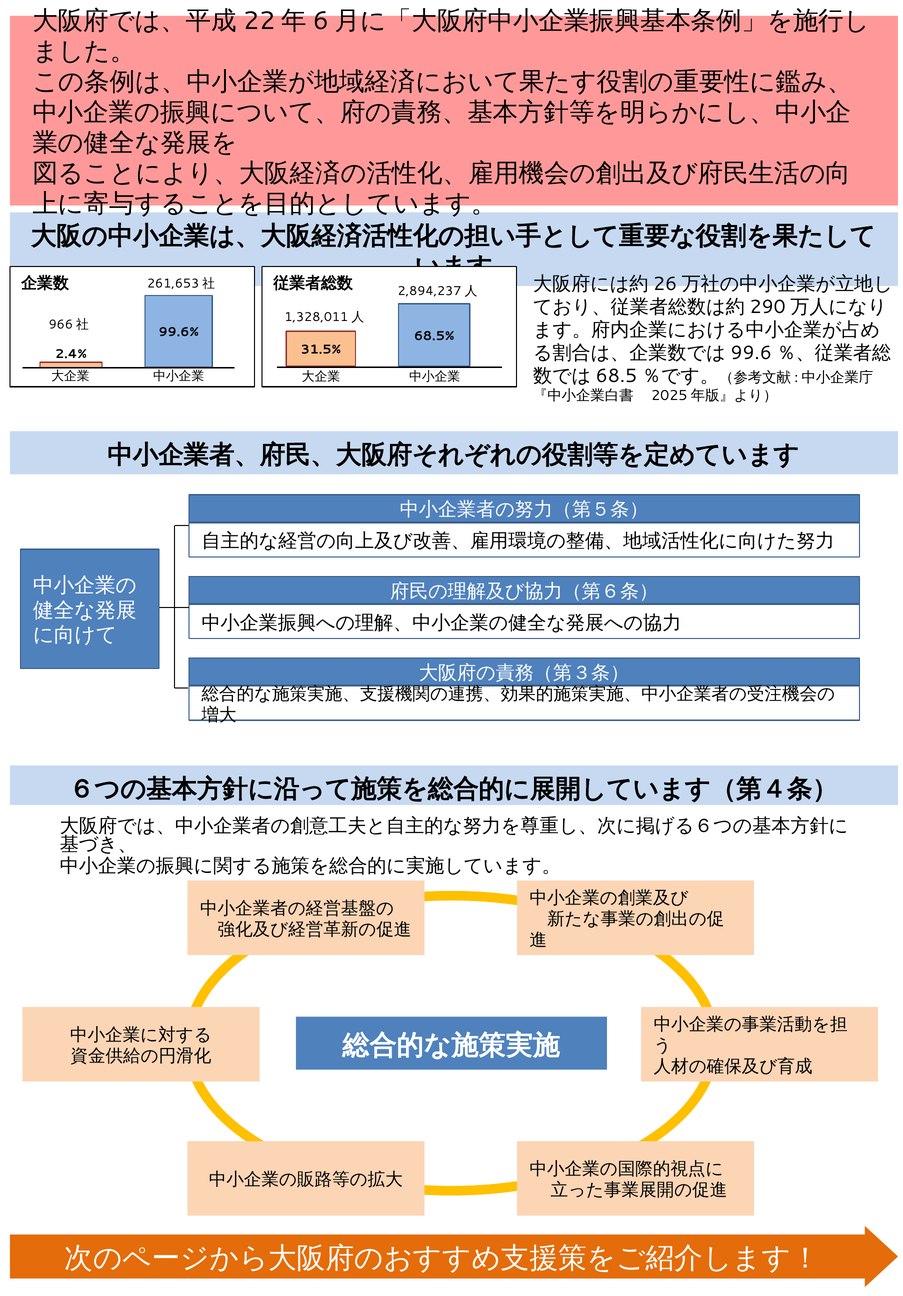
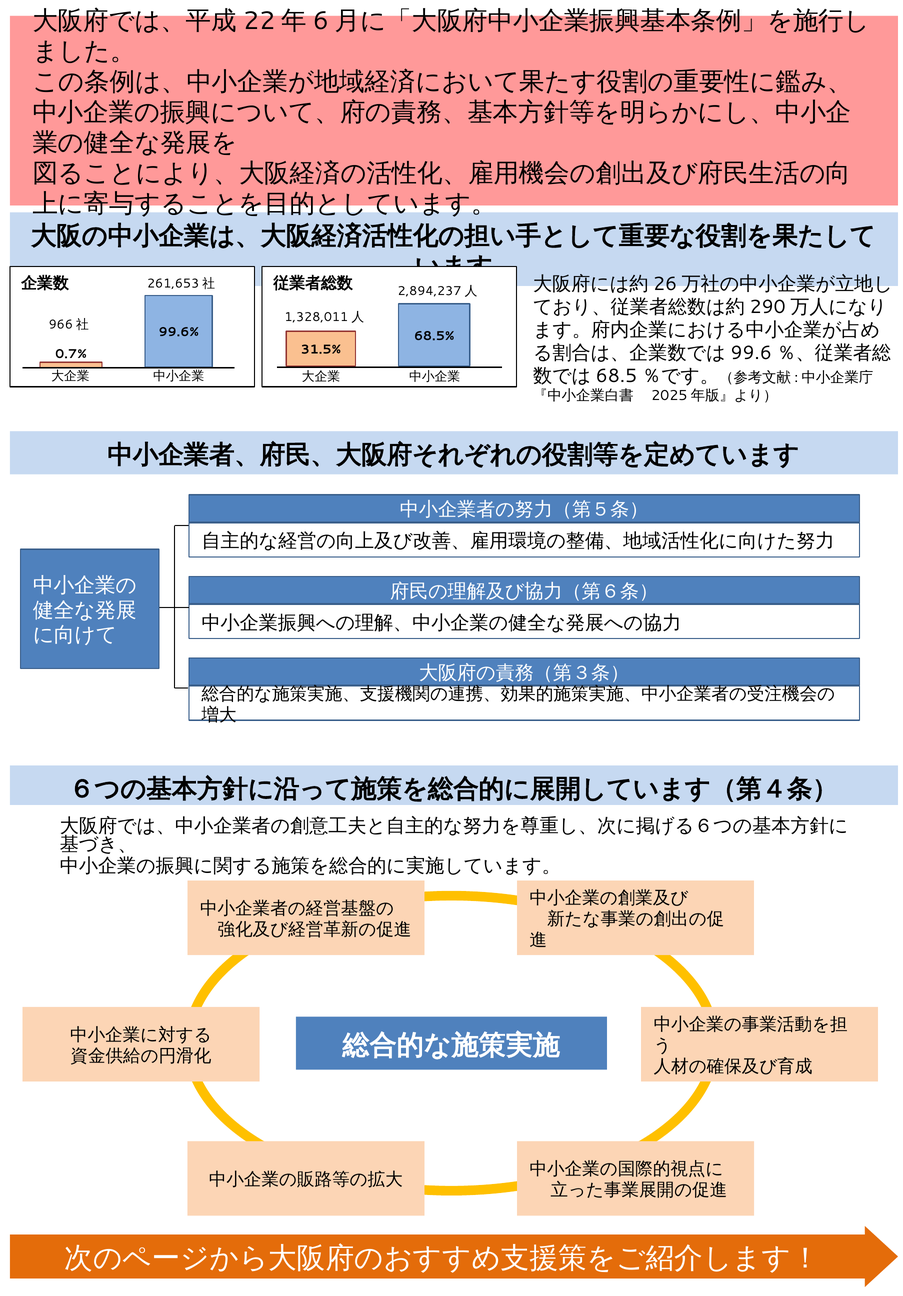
2.4%: 2.4% -> 0.7% (71, 354)
